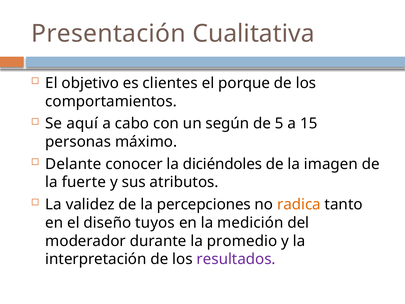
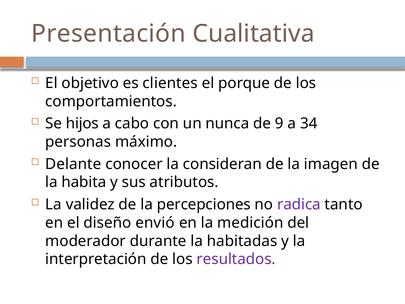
aquí: aquí -> hijos (82, 123)
según: según -> nunca (227, 123)
5: 5 -> 9 (279, 123)
15: 15 -> 34 (309, 123)
diciéndoles: diciéndoles -> consideran (222, 164)
fuerte: fuerte -> habita (84, 182)
radica colour: orange -> purple (299, 204)
tuyos: tuyos -> envió (155, 223)
promedio: promedio -> habitadas (242, 241)
